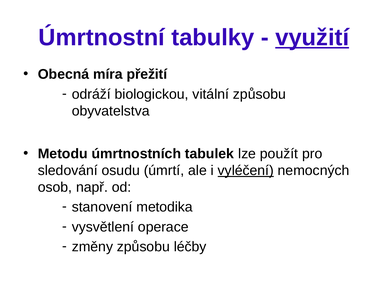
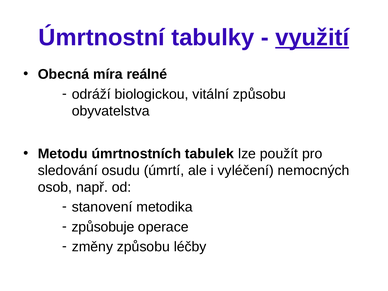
přežití: přežití -> reálné (147, 74)
vyléčení underline: present -> none (246, 170)
vysvětlení: vysvětlení -> způsobuje (103, 227)
